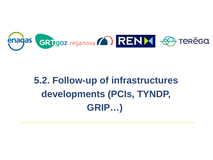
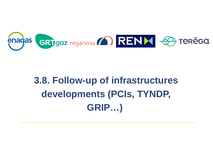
5.2: 5.2 -> 3.8 (42, 80)
